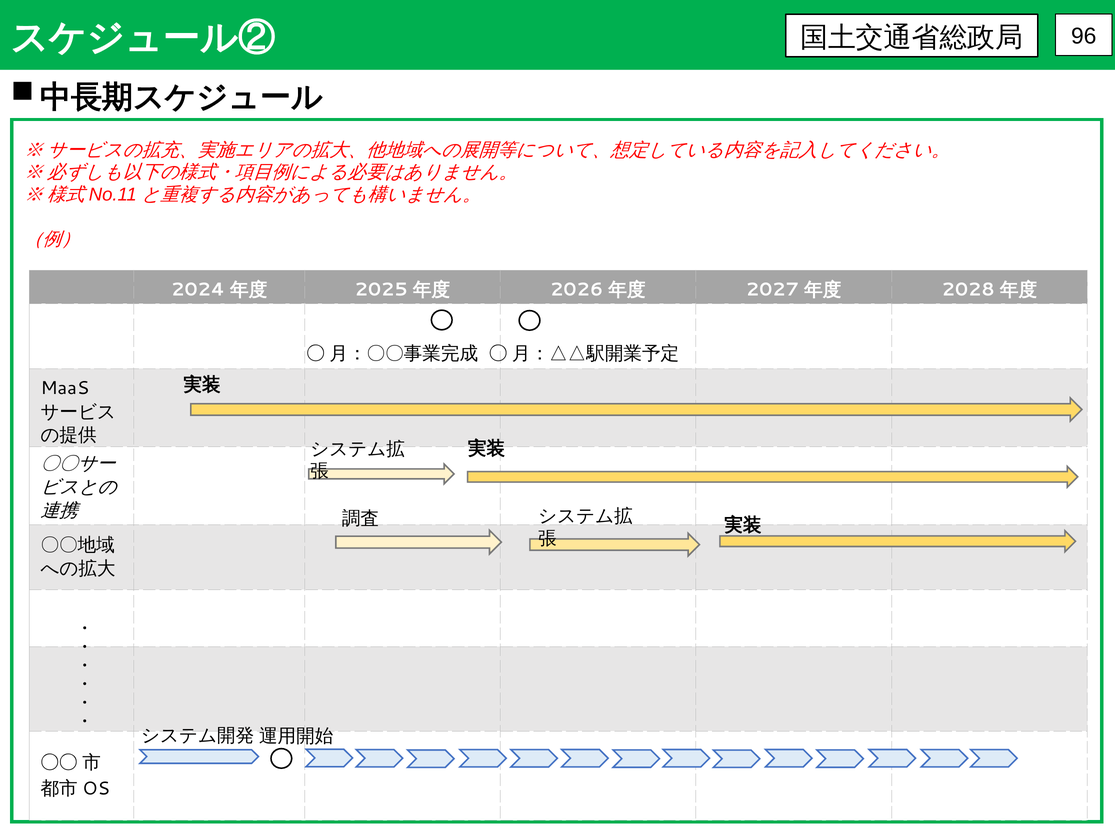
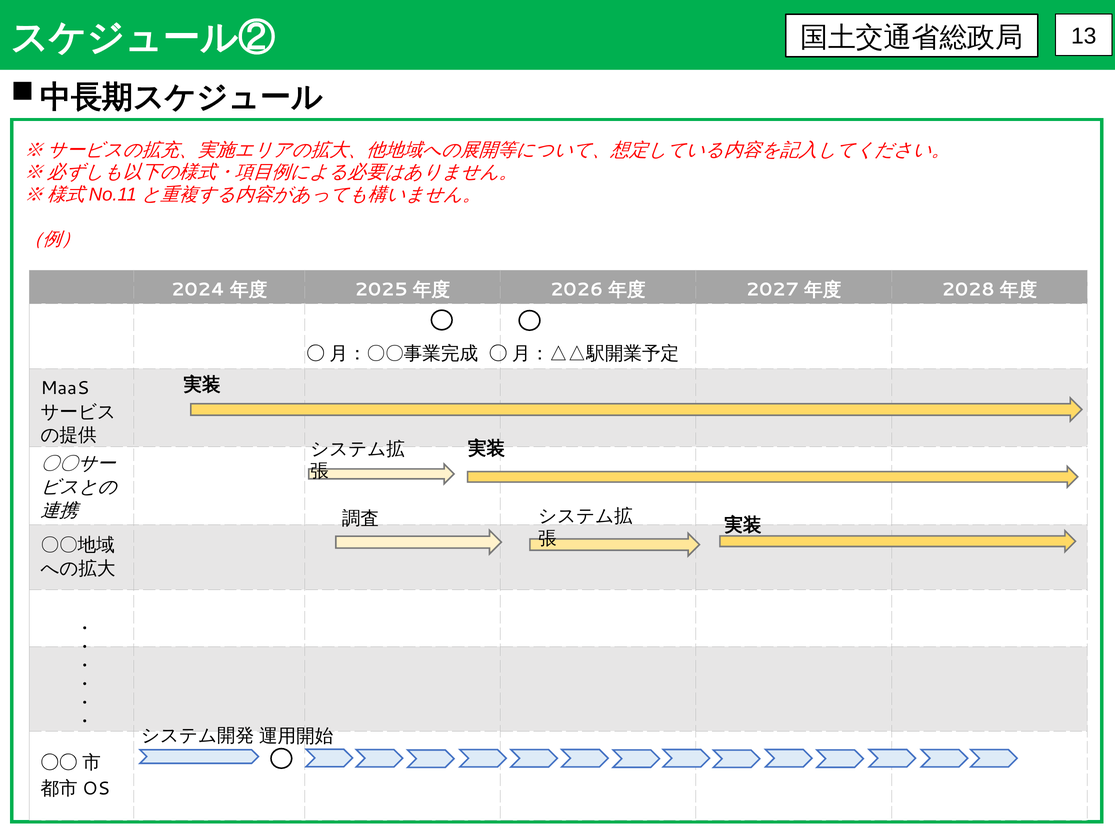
96: 96 -> 13 (1084, 36)
